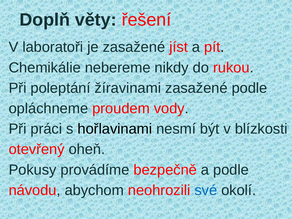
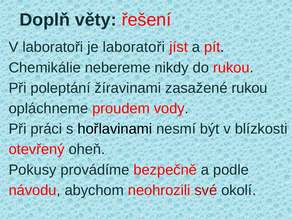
je zasažené: zasažené -> laboratoři (134, 47)
zasažené podle: podle -> rukou (250, 88)
své colour: blue -> red (206, 190)
